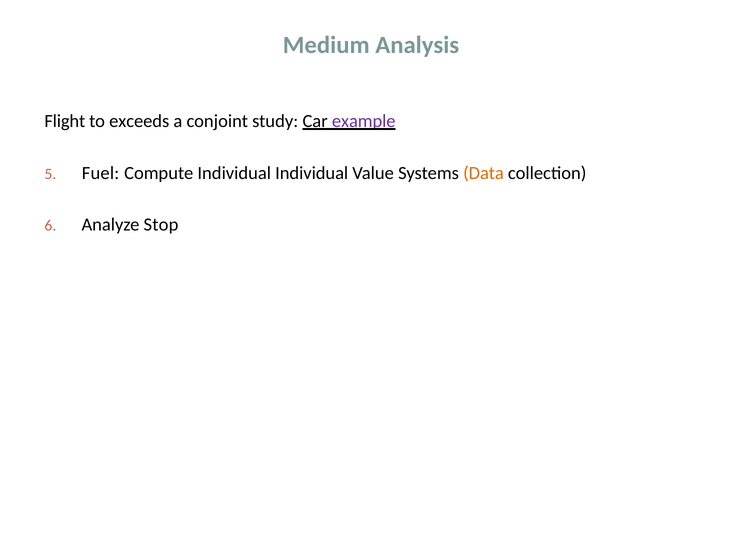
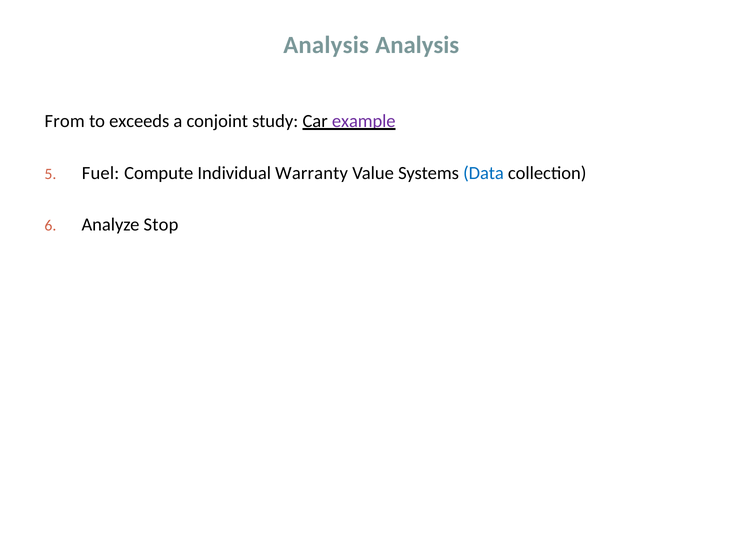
Medium: Medium -> Analysis (326, 45)
Flight: Flight -> From (65, 121)
Individual Individual: Individual -> Warranty (312, 173)
Data colour: orange -> blue (484, 173)
